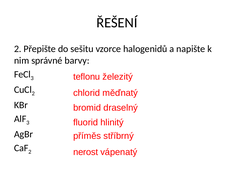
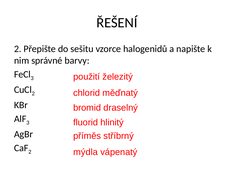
teflonu: teflonu -> použití (87, 77)
nerost: nerost -> mýdla (86, 152)
